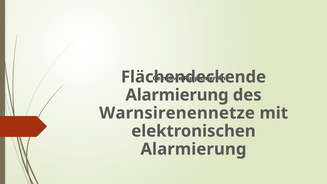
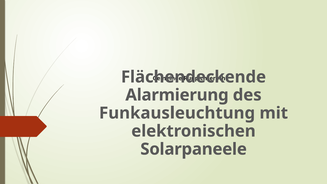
Warnsirenennetze: Warnsirenennetze -> Funkausleuchtung (177, 113)
Alarmierung: Alarmierung -> Solarpaneele (194, 149)
